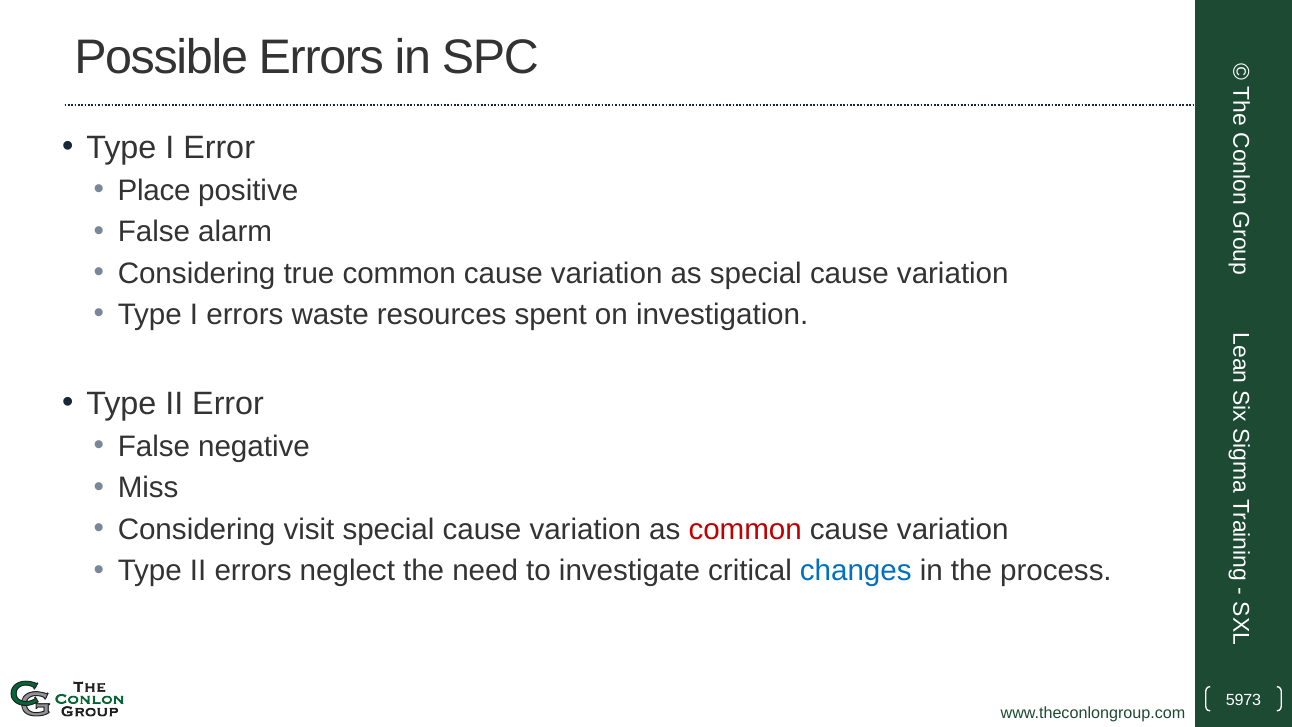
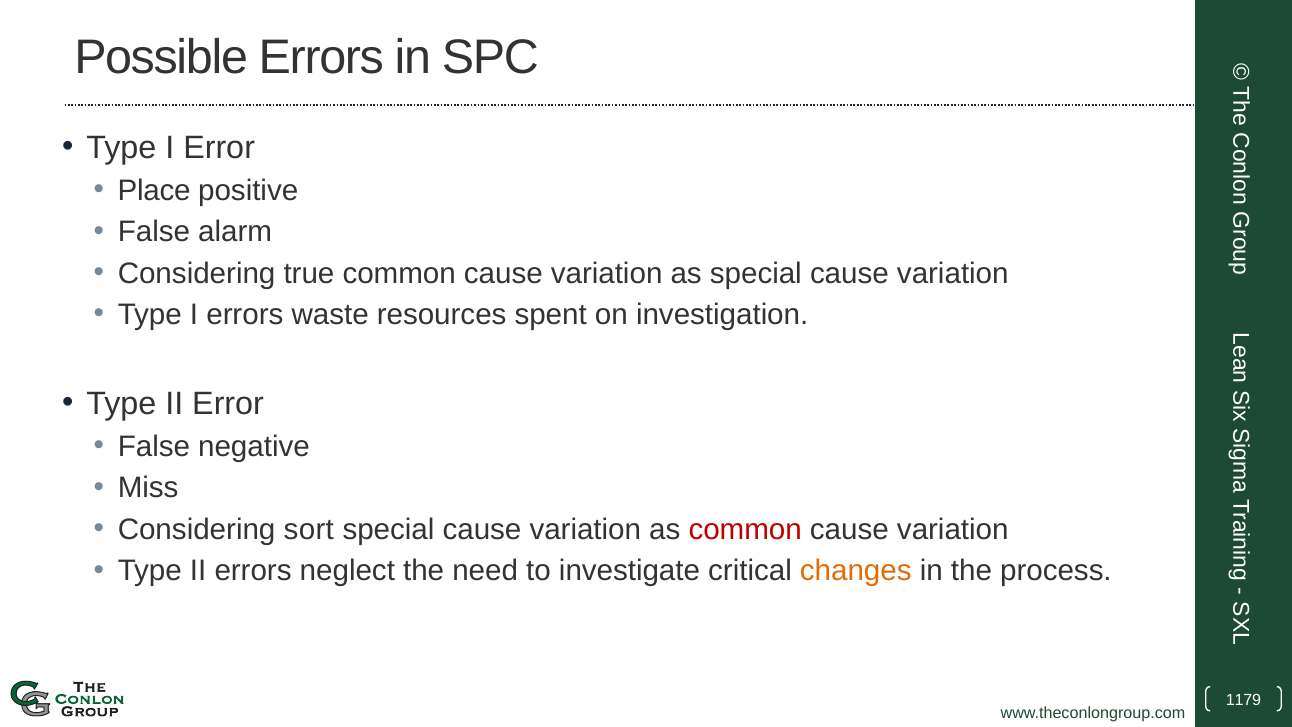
visit: visit -> sort (309, 529)
changes colour: blue -> orange (856, 571)
5973: 5973 -> 1179 (1243, 700)
